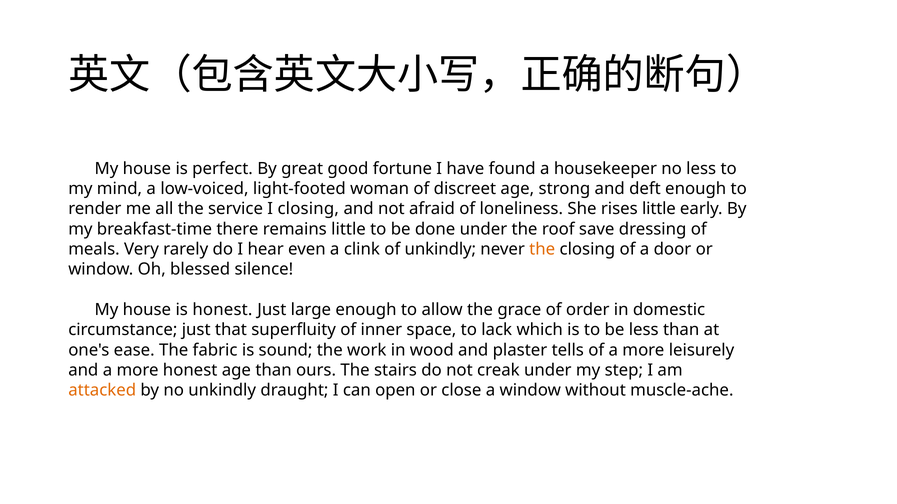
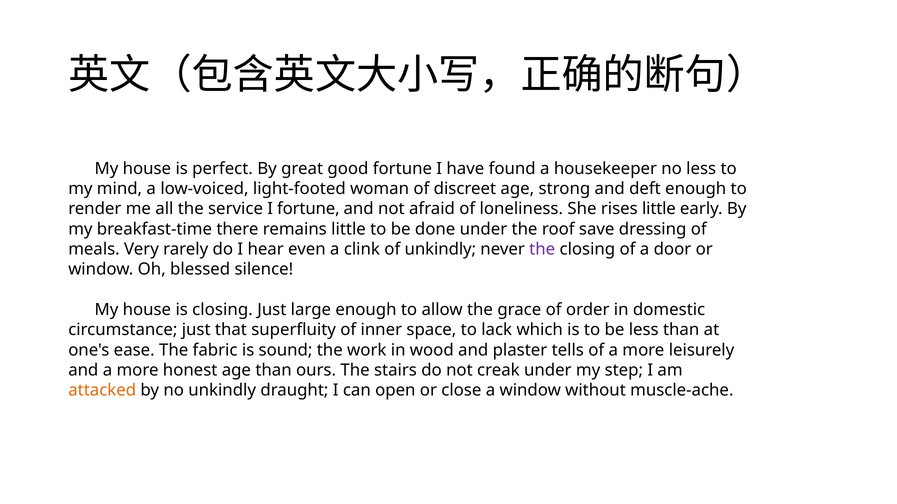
I closing: closing -> fortune (308, 209)
the colour: orange -> purple (542, 250)
is honest: honest -> closing (222, 310)
